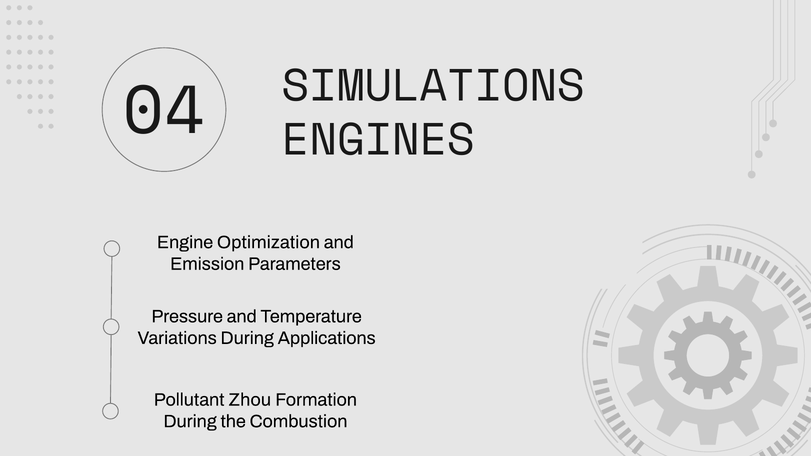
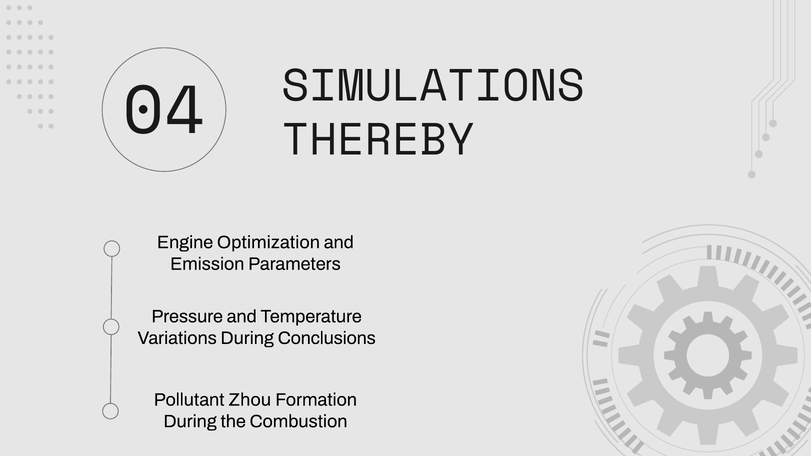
ENGINES: ENGINES -> THEREBY (378, 140)
Applications: Applications -> Conclusions (327, 338)
